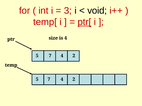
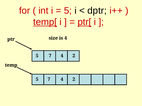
3: 3 -> 5 (68, 11)
void: void -> dptr (97, 11)
temp[ underline: none -> present (45, 22)
